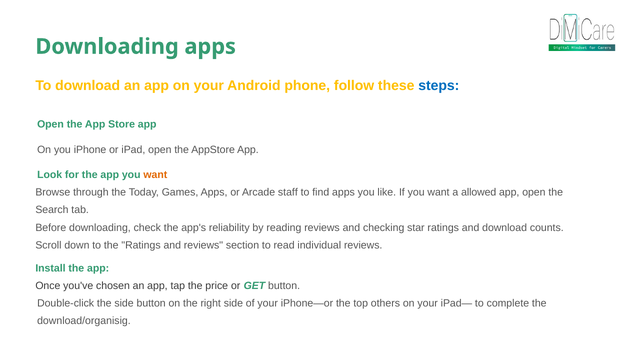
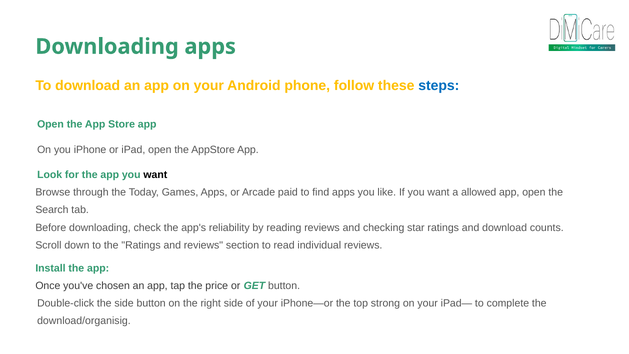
want colour: orange -> black (155, 175)
staff: staff -> paid (288, 192)
others: others -> strong (385, 303)
